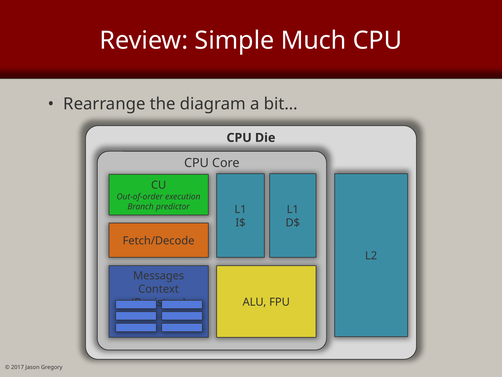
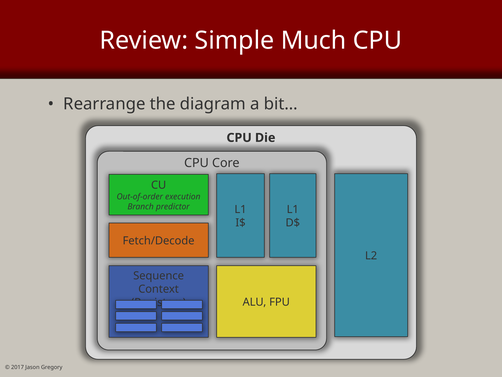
Messages: Messages -> Sequence (159, 275)
